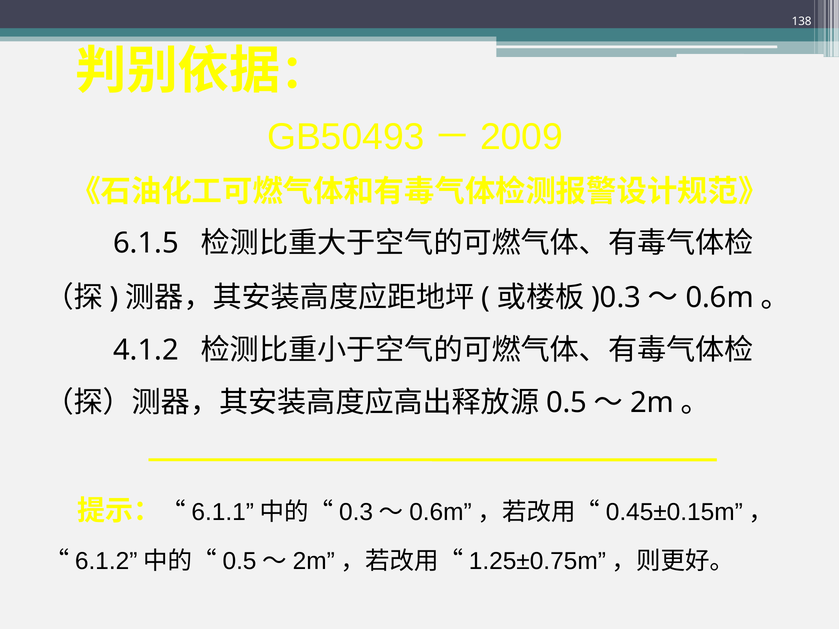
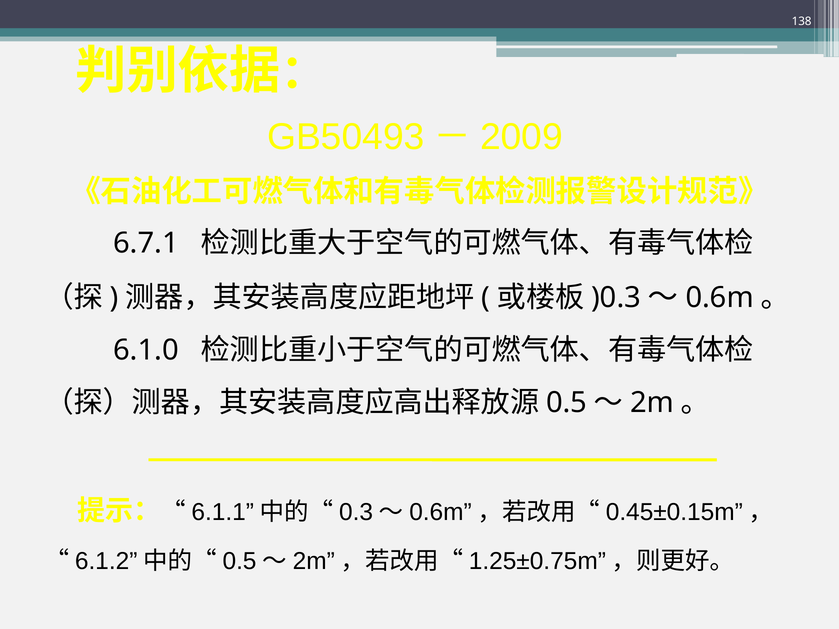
6.1.5: 6.1.5 -> 6.7.1 (146, 243)
4.1.2: 4.1.2 -> 6.1.0 (146, 350)
